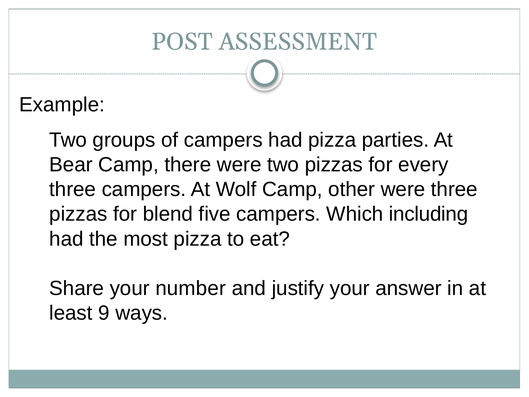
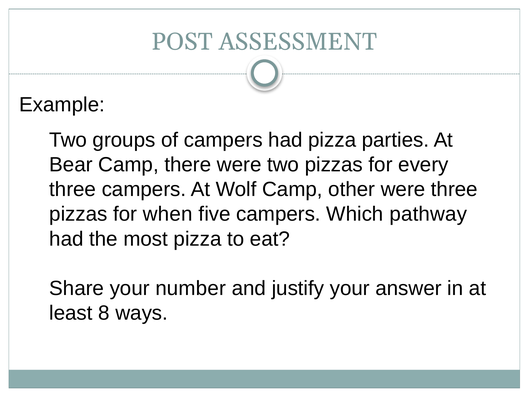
blend: blend -> when (168, 214)
including: including -> pathway (428, 214)
9: 9 -> 8 (104, 313)
